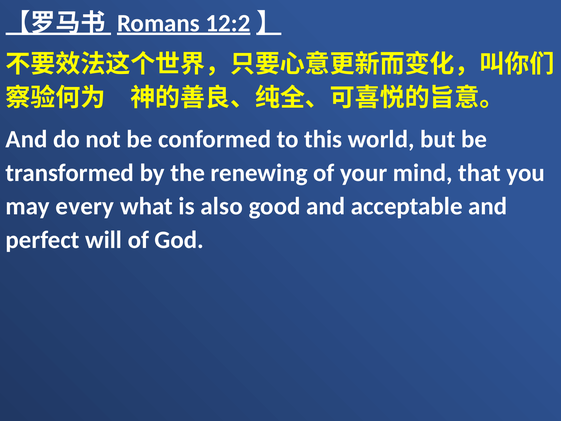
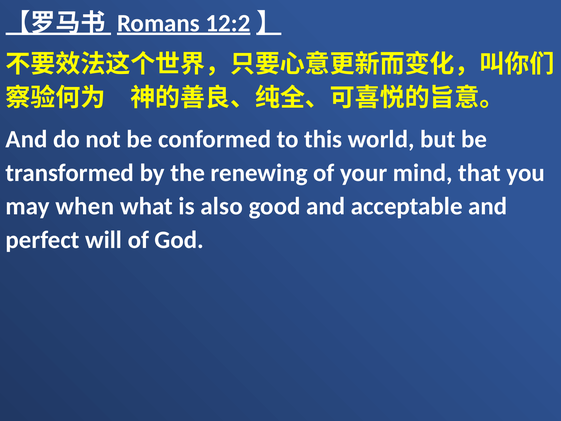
every: every -> when (85, 206)
